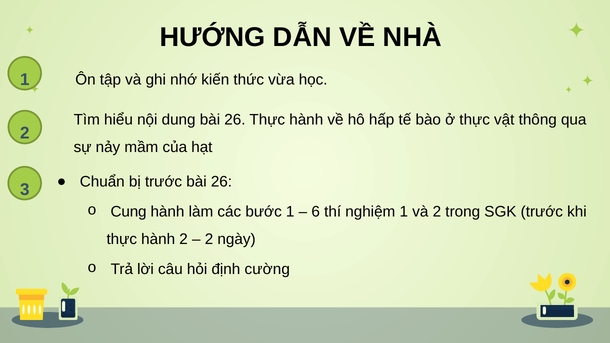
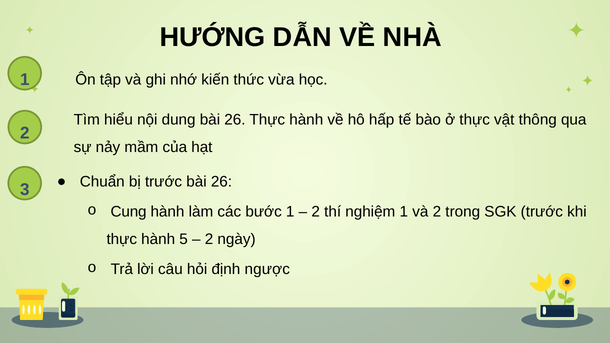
6: 6 -> 2 (316, 212)
hành 2: 2 -> 5 (184, 239)
cường: cường -> ngược (267, 269)
